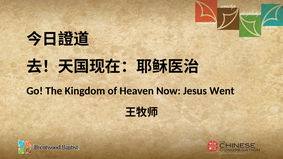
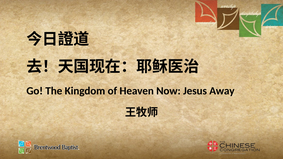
Went: Went -> Away (222, 91)
